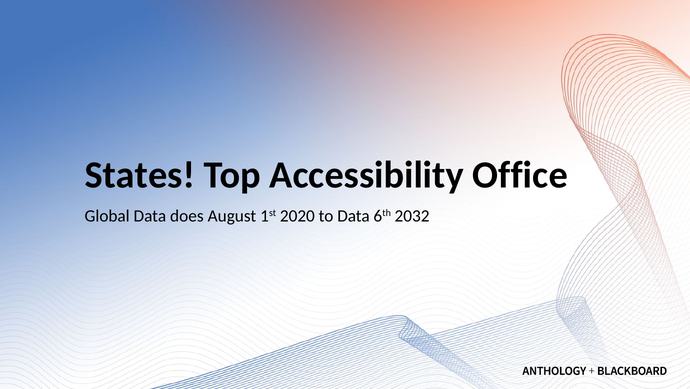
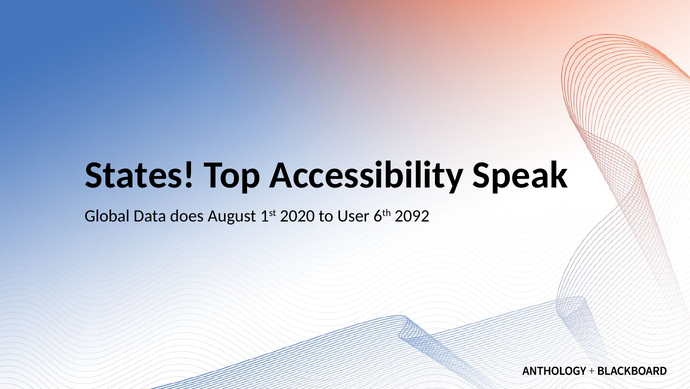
Office: Office -> Speak (520, 175)
to Data: Data -> User (353, 216)
2032: 2032 -> 2092 (412, 216)
